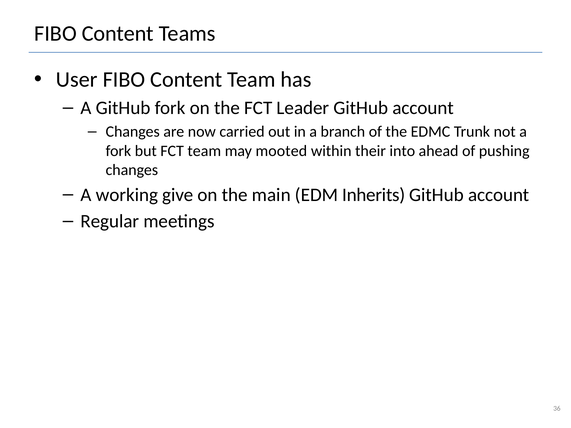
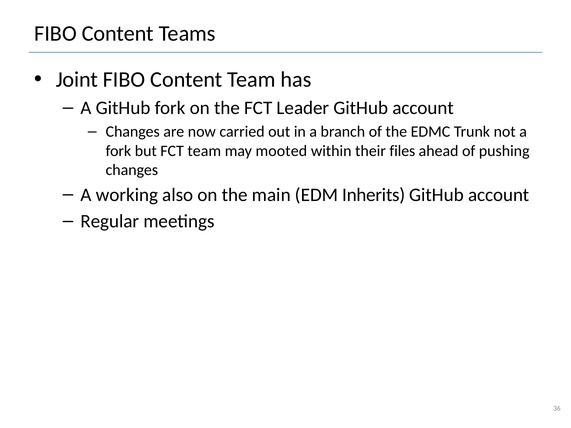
User: User -> Joint (77, 80)
into: into -> files (402, 151)
give: give -> also (178, 195)
